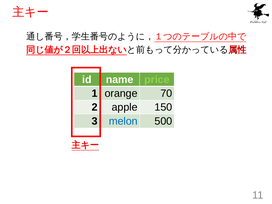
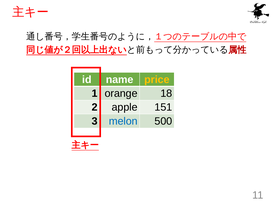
price colour: light green -> yellow (157, 80)
70: 70 -> 18 (166, 93)
150: 150 -> 151 (163, 107)
